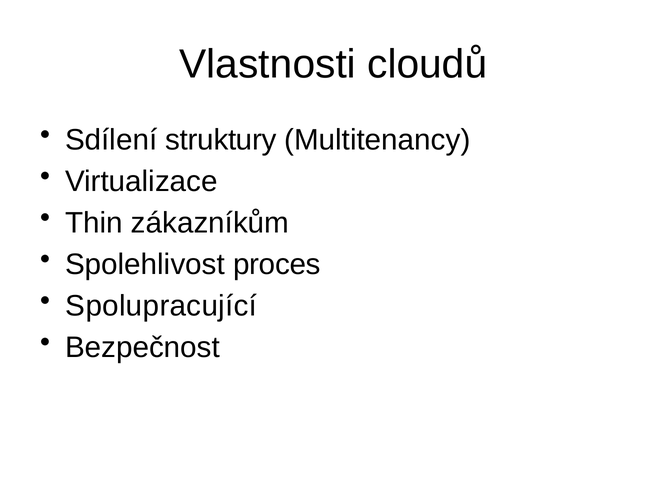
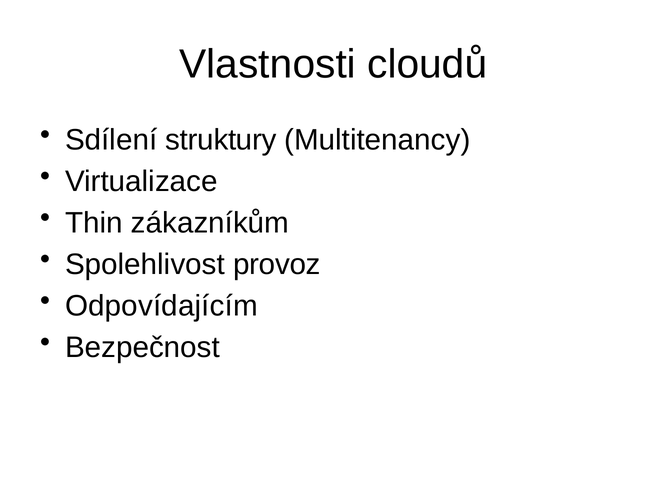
proces: proces -> provoz (277, 264)
Spolupracující: Spolupracující -> Odpovídajícím (161, 306)
